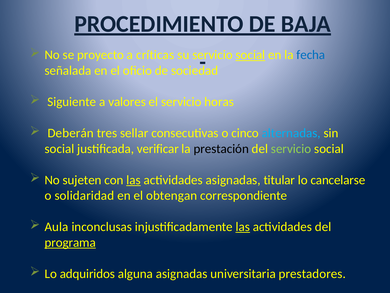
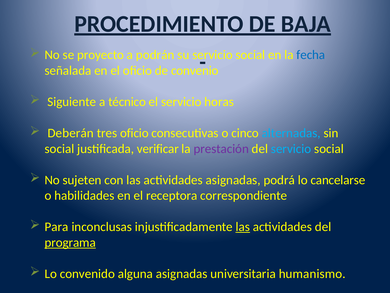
críticas: críticas -> podrán (155, 55)
social underline: present -> none (250, 55)
sociedad: sociedad -> convenio (195, 70)
valores: valores -> técnico (127, 102)
tres sellar: sellar -> oficio (134, 133)
prestación colour: black -> purple (221, 148)
servicio colour: light green -> light blue (291, 148)
las underline: present -> none (134, 180)
titular: titular -> podrá (279, 180)
solidaridad: solidaridad -> habilidades (84, 195)
obtengan: obtengan -> receptora (172, 195)
Aula: Aula -> Para (57, 226)
adquiridos: adquiridos -> convenido (87, 273)
prestadores: prestadores -> humanismo (312, 273)
